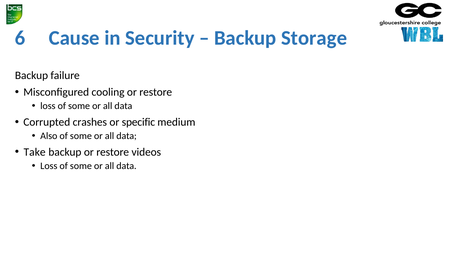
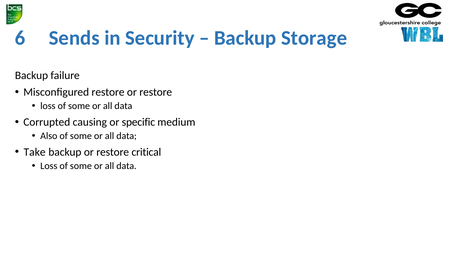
Cause: Cause -> Sends (74, 38)
Misconfigured cooling: cooling -> restore (108, 92)
crashes: crashes -> causing (90, 122)
videos: videos -> critical (146, 152)
